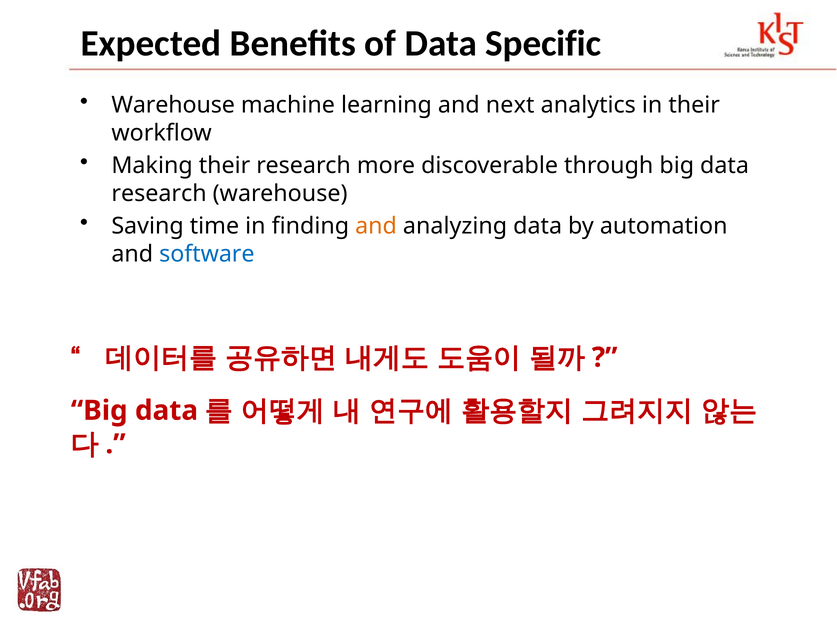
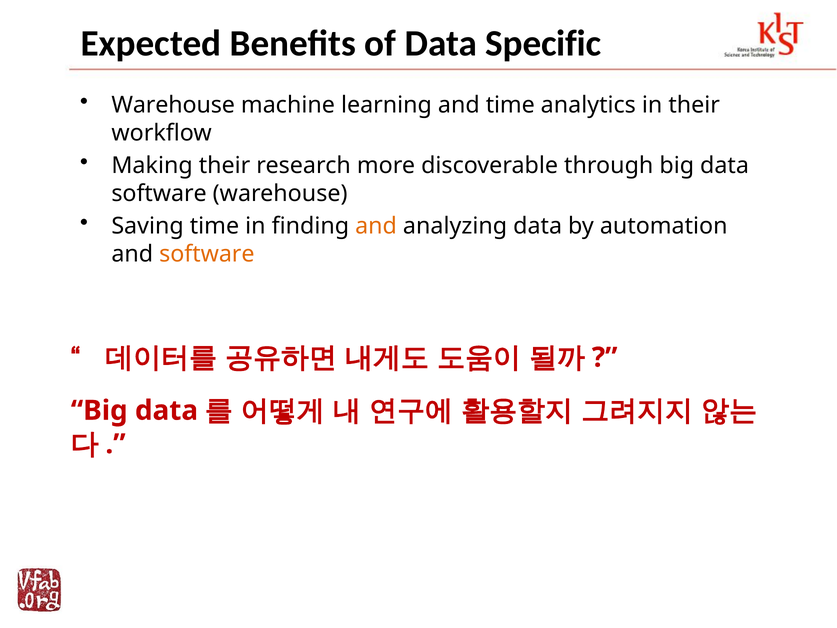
and next: next -> time (510, 105)
research: research -> software (159, 194)
software colour: blue -> orange (207, 254)
